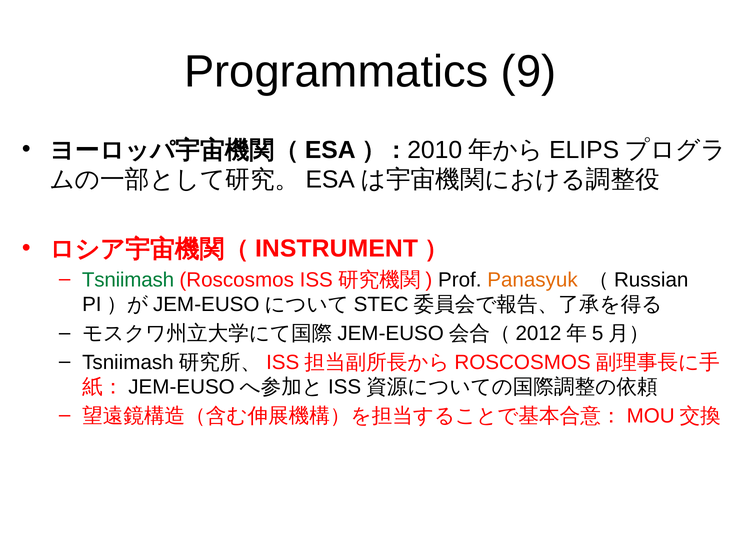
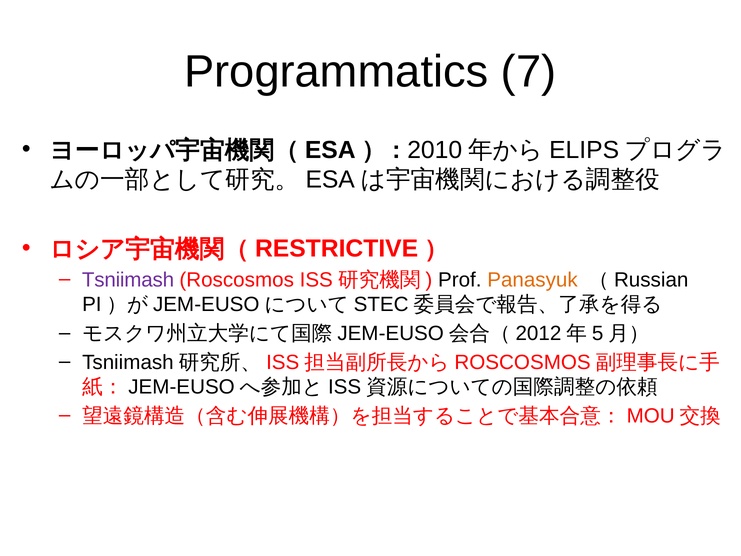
9: 9 -> 7 (529, 72)
INSTRUMENT: INSTRUMENT -> RESTRICTIVE (337, 249)
Tsniimash colour: green -> purple (128, 280)
